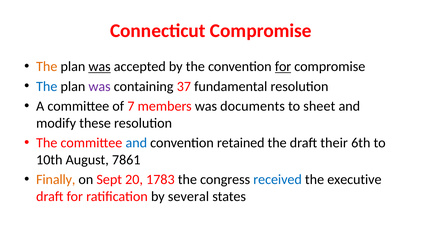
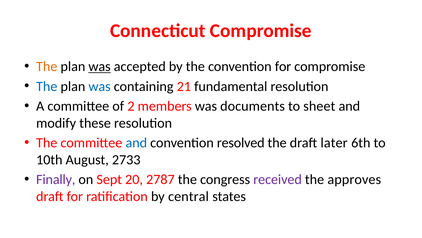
for underline: present -> none (283, 66)
was colour: purple -> blue (100, 86)
37: 37 -> 21 (184, 86)
7: 7 -> 2 (131, 106)
retained: retained -> resolved (241, 142)
their: their -> later (334, 142)
7861: 7861 -> 2733 (126, 159)
Finally colour: orange -> purple (56, 179)
1783: 1783 -> 2787 (160, 179)
received colour: blue -> purple (278, 179)
executive: executive -> approves (354, 179)
several: several -> central (188, 196)
